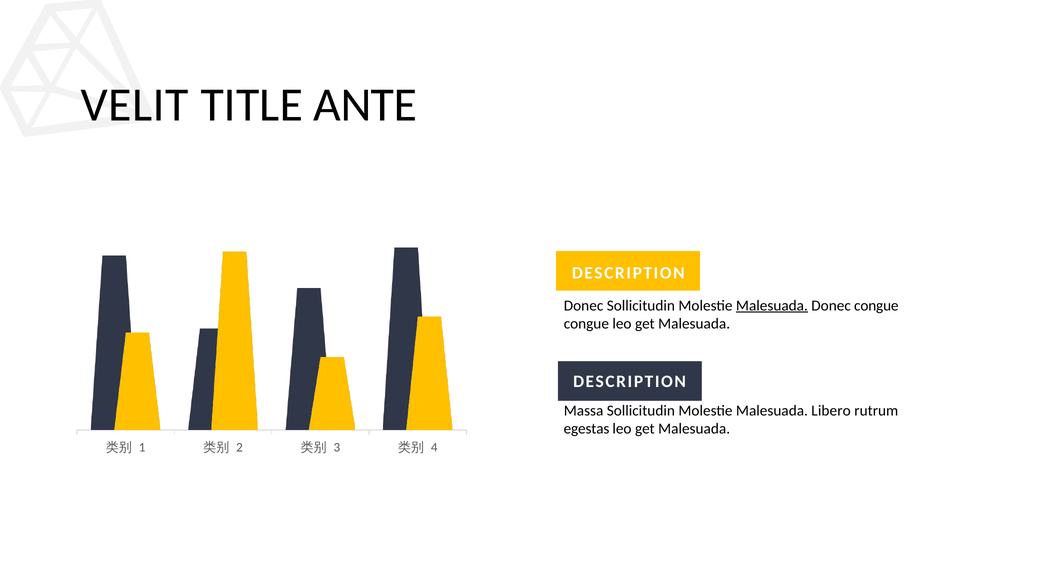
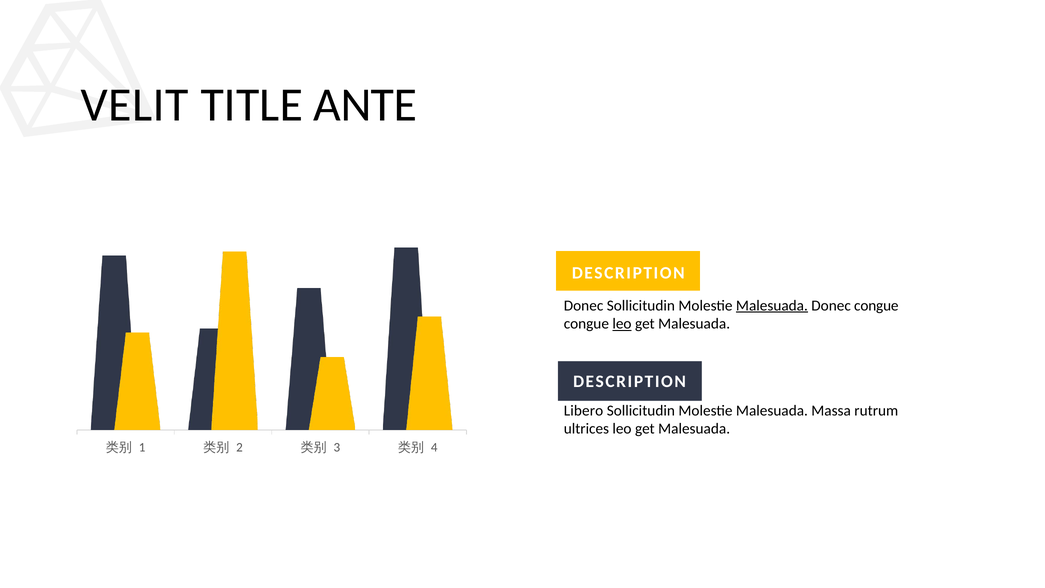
leo underline: none -> present (622, 324)
Massa: Massa -> Libero (584, 410)
Libero: Libero -> Massa (831, 410)
egestas: egestas -> ultrices (586, 429)
